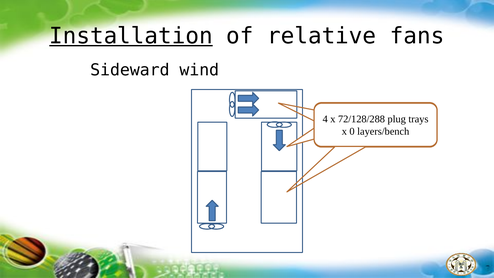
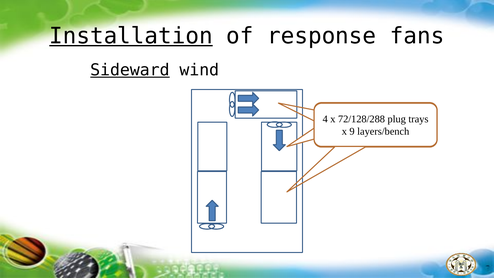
relative: relative -> response (322, 36)
Sideward underline: none -> present (130, 70)
0: 0 -> 9 (352, 131)
